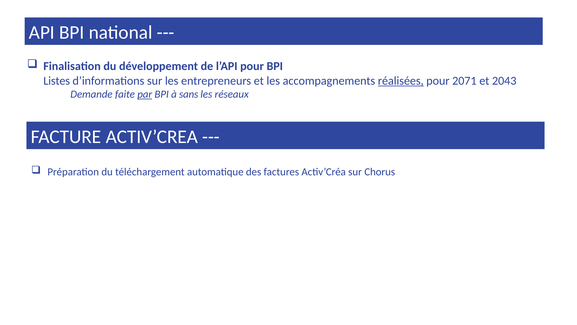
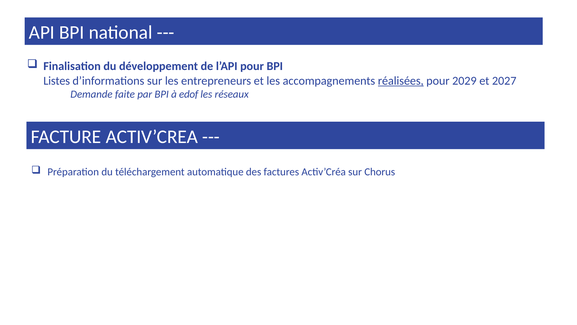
2071: 2071 -> 2029 (464, 81)
2043: 2043 -> 2027 (504, 81)
par underline: present -> none (145, 94)
sans: sans -> edof (189, 94)
